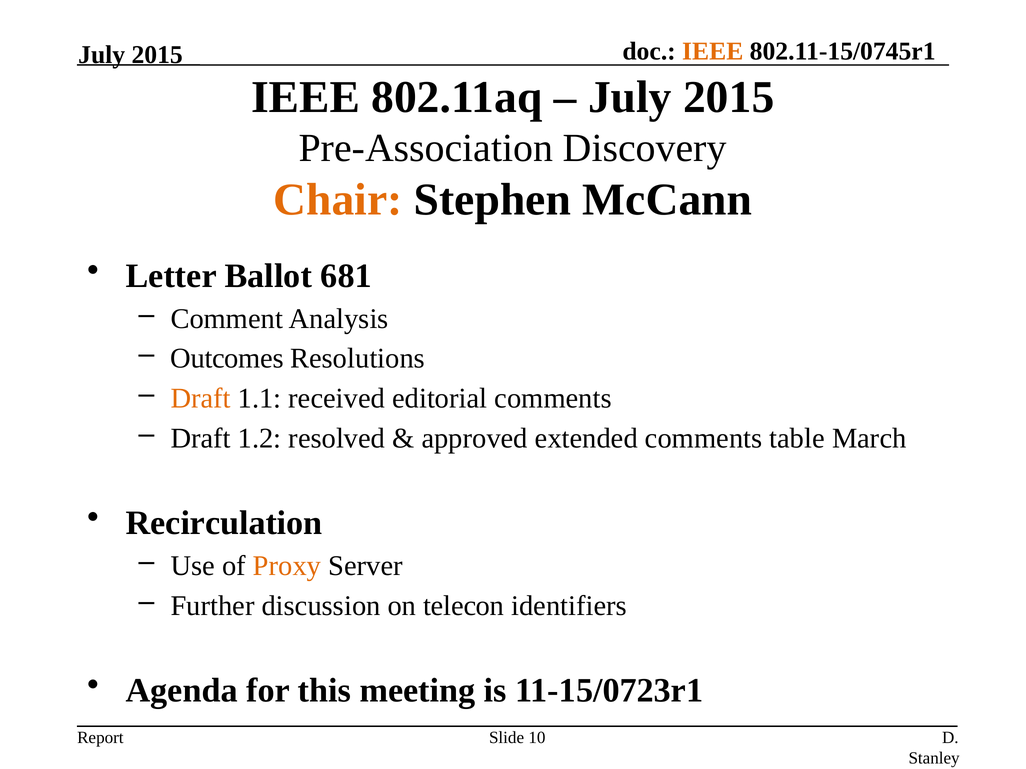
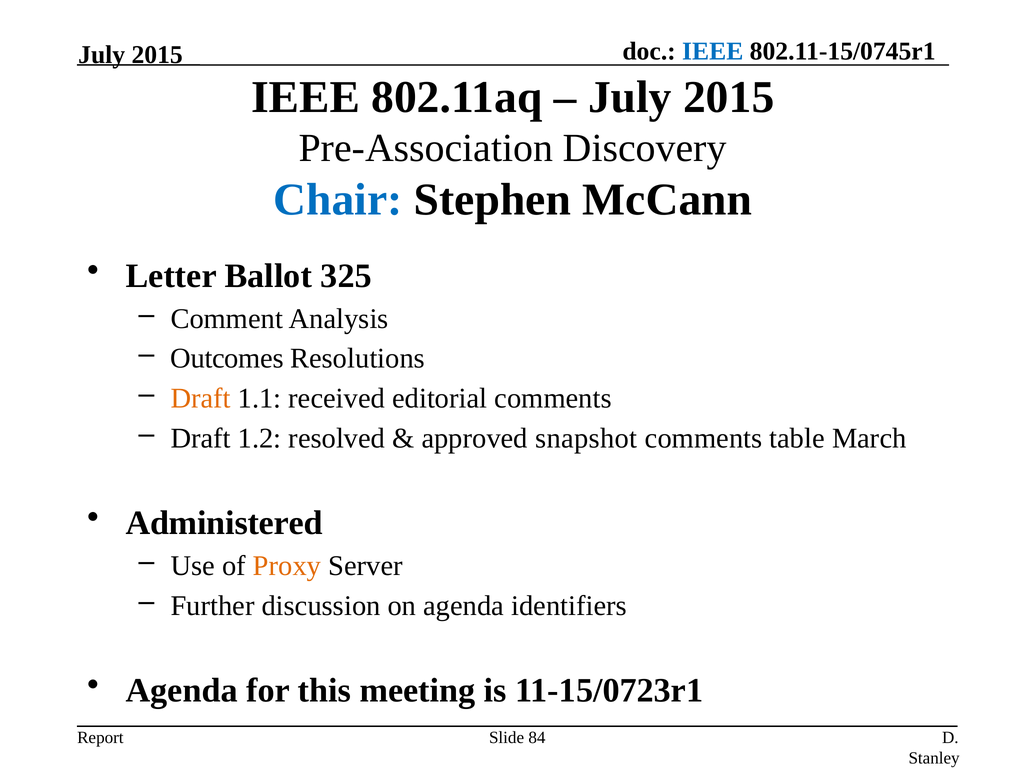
IEEE colour: orange -> blue (713, 51)
Chair colour: orange -> blue (338, 200)
681: 681 -> 325 (346, 276)
extended: extended -> snapshot (586, 439)
Recirculation: Recirculation -> Administered (224, 523)
on telecon: telecon -> agenda (464, 606)
10: 10 -> 84 (537, 738)
